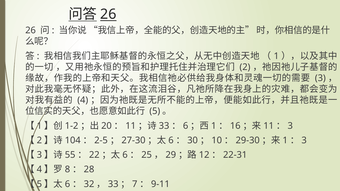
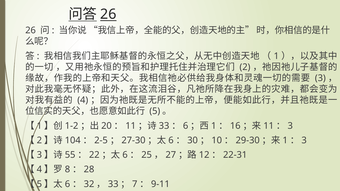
29: 29 -> 27 (171, 155)
